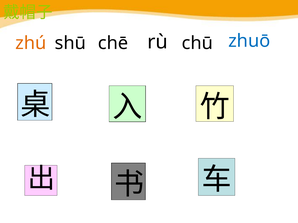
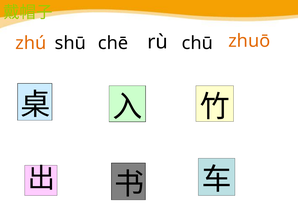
zhuō colour: blue -> orange (249, 41)
